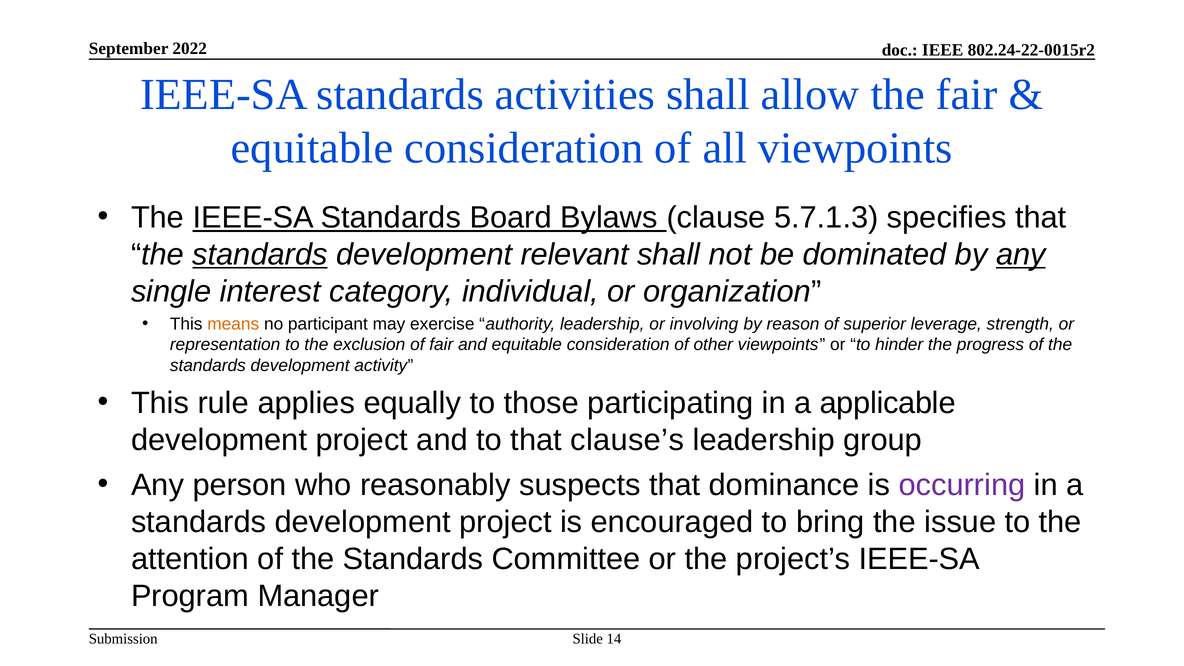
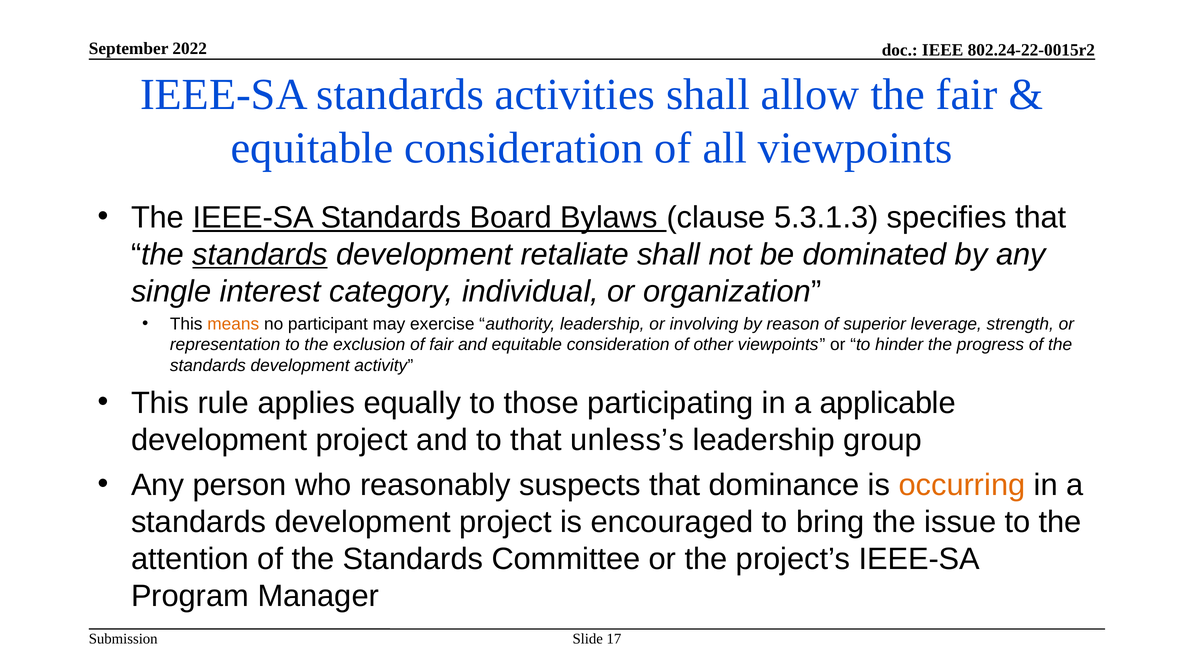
5.7.1.3: 5.7.1.3 -> 5.3.1.3 (826, 218)
relevant: relevant -> retaliate (575, 255)
any underline: present -> none (1021, 255)
clause’s: clause’s -> unless’s (627, 440)
occurring colour: purple -> orange (962, 485)
14: 14 -> 17 (614, 639)
